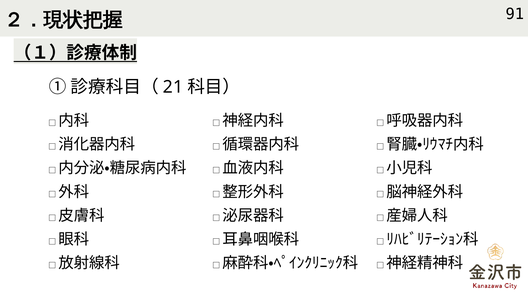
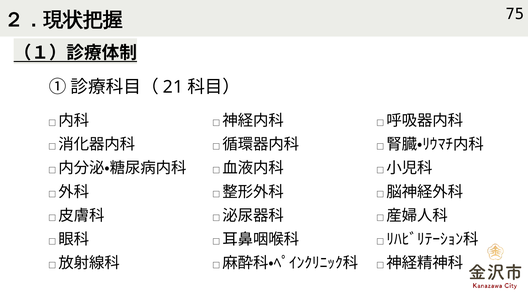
91: 91 -> 75 (515, 14)
